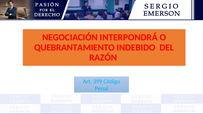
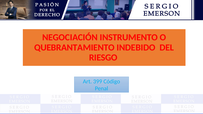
INTERPONDRÁ: INTERPONDRÁ -> INSTRUMENTO (129, 37)
RAZÓN: RAZÓN -> RIESGO (103, 58)
